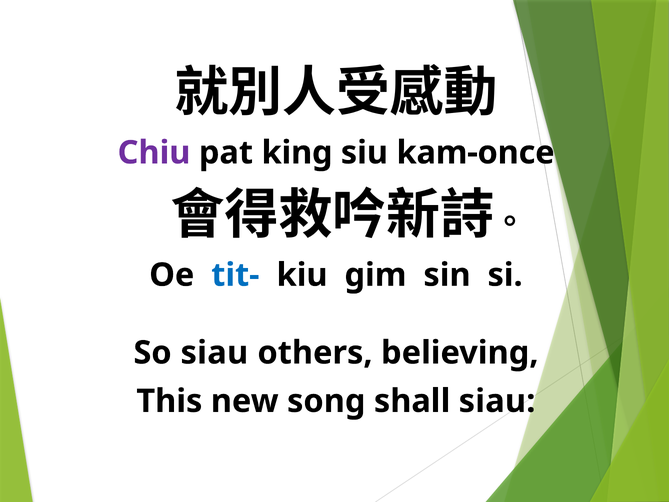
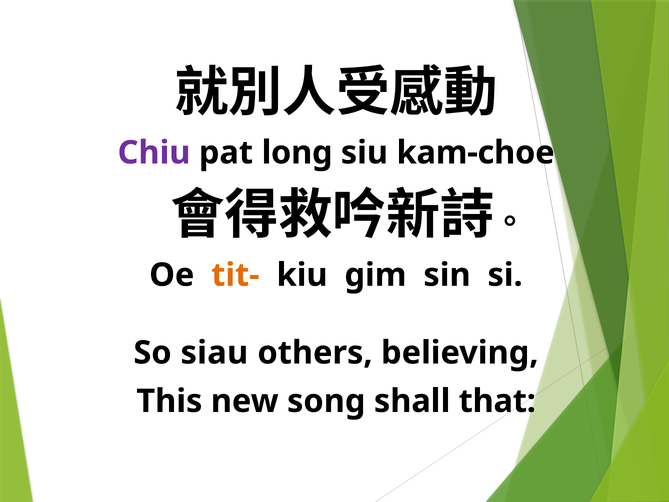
king: king -> long (297, 153)
kam-once: kam-once -> kam-choe (476, 153)
tit- colour: blue -> orange (235, 275)
shall siau: siau -> that (497, 401)
